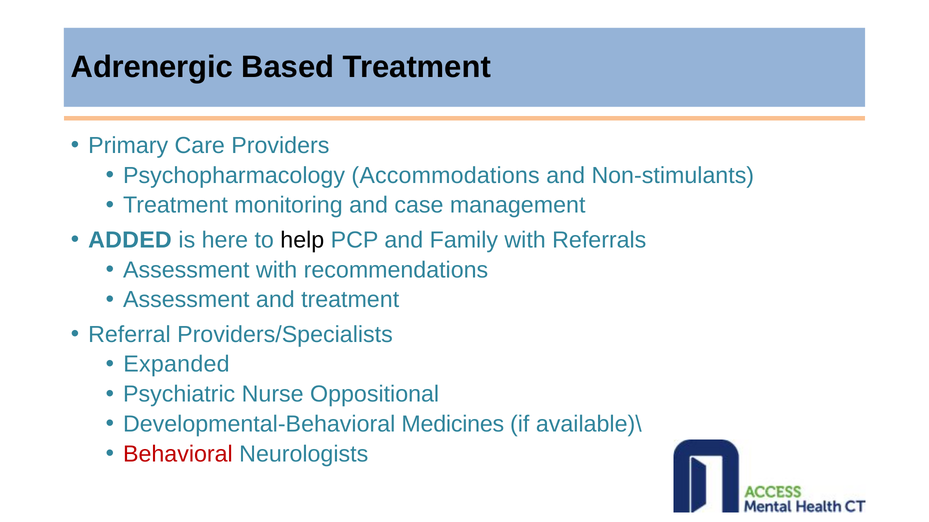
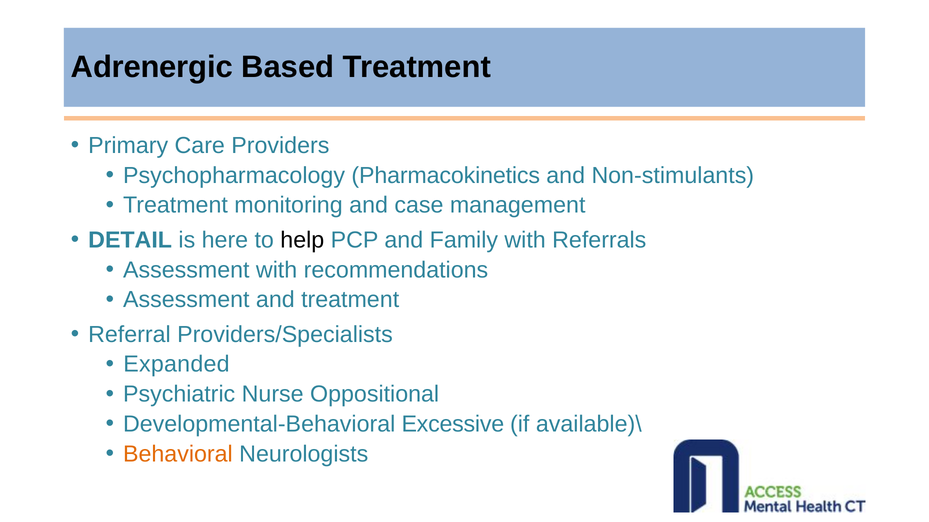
Accommodations: Accommodations -> Pharmacokinetics (446, 176)
ADDED: ADDED -> DETAIL (130, 240)
Medicines: Medicines -> Excessive (453, 425)
Behavioral colour: red -> orange (178, 454)
